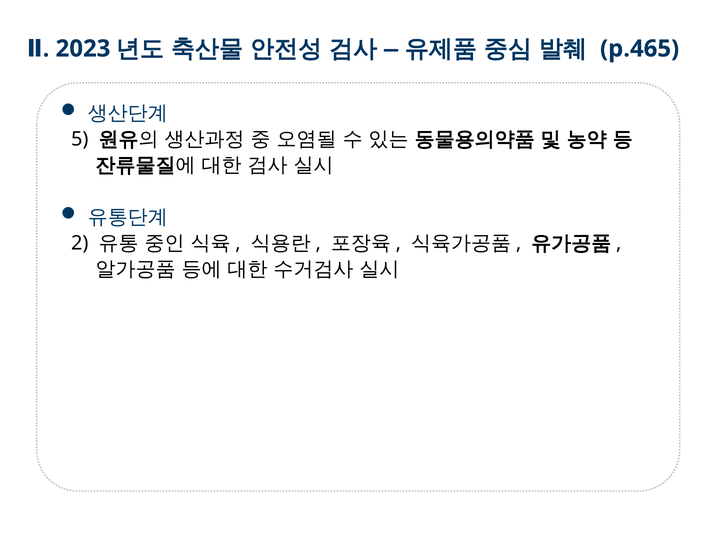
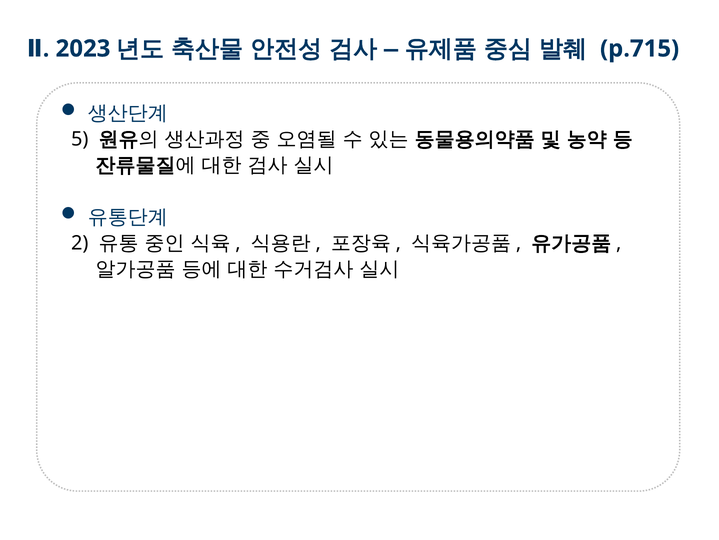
p.465: p.465 -> p.715 (640, 49)
